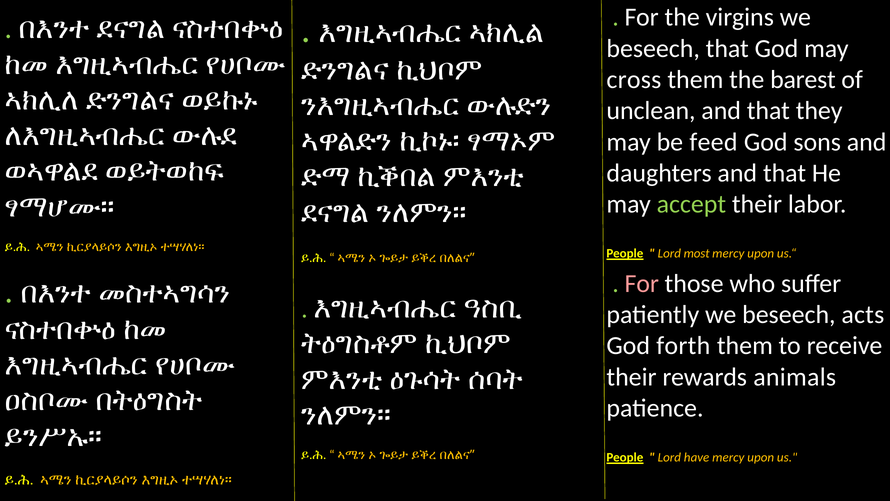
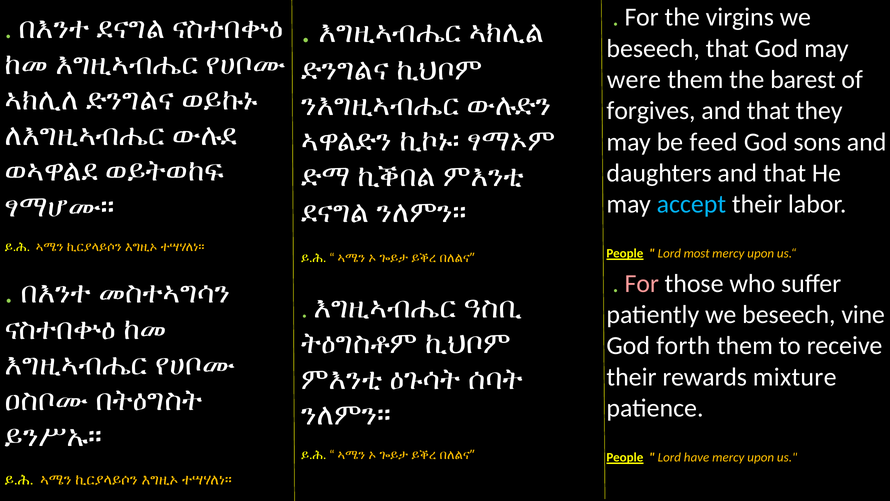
cross: cross -> were (634, 80)
unclean: unclean -> forgives (651, 111)
accept colour: light green -> light blue (691, 204)
acts: acts -> vine (863, 314)
animals: animals -> mixture (795, 377)
